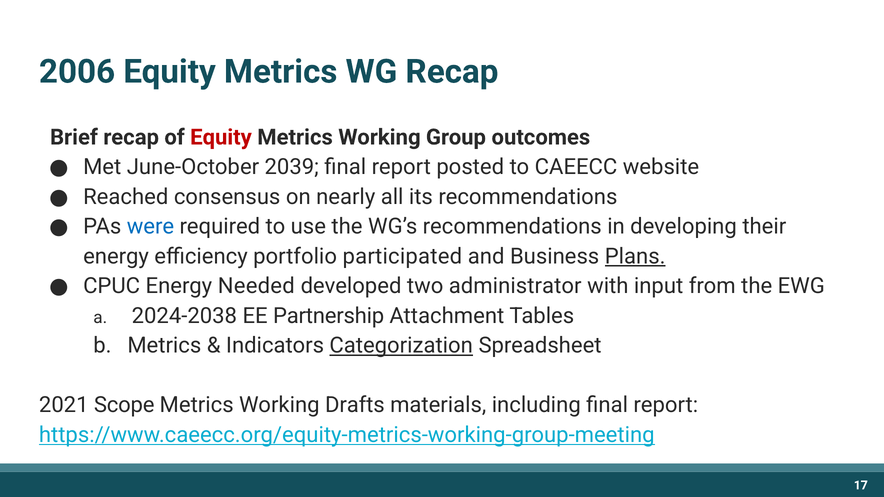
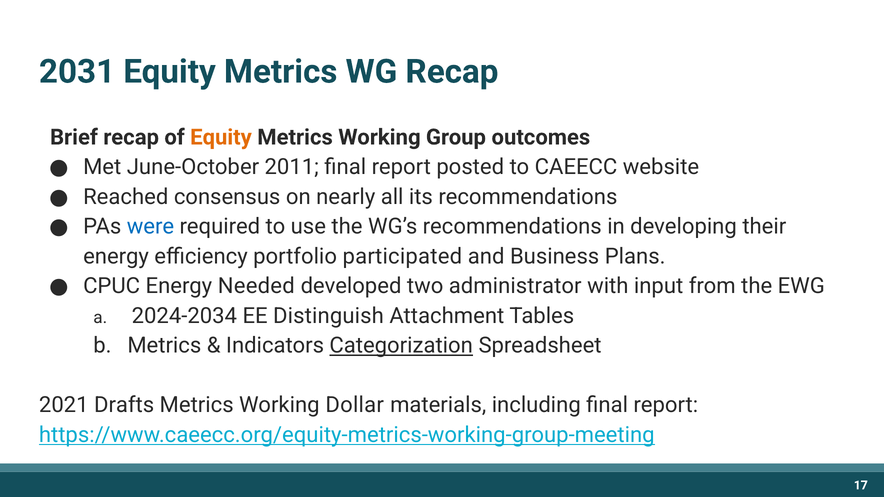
2006: 2006 -> 2031 (77, 72)
Equity colour: red -> orange (221, 137)
2039: 2039 -> 2011 (292, 167)
Plans underline: present -> none (635, 256)
2024-2038: 2024-2038 -> 2024-2034 (184, 316)
Partnership: Partnership -> Distinguish (328, 316)
Scope: Scope -> Drafts (124, 405)
Drafts: Drafts -> Dollar (355, 405)
